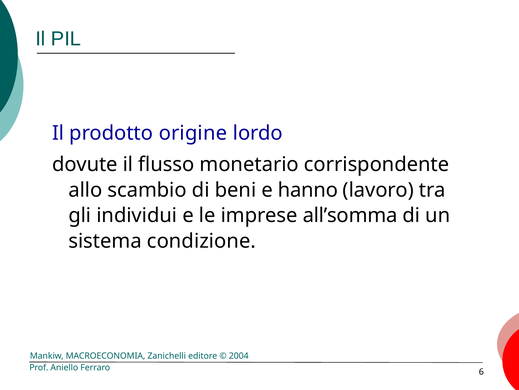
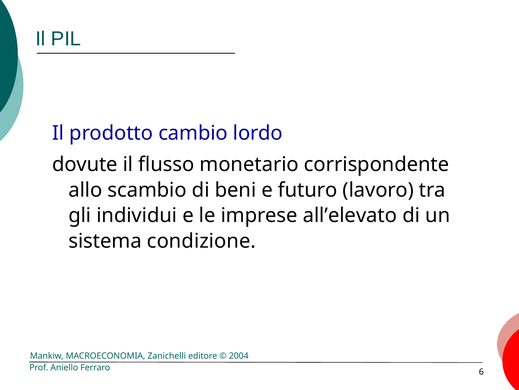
origine: origine -> cambio (193, 133)
hanno: hanno -> futuro (308, 190)
all’somma: all’somma -> all’elevato (350, 215)
